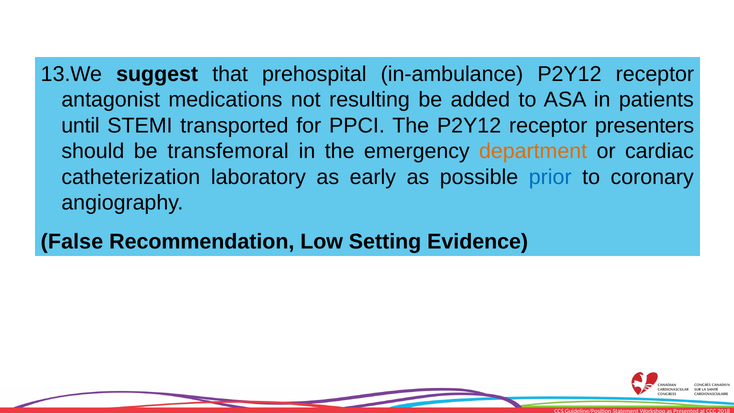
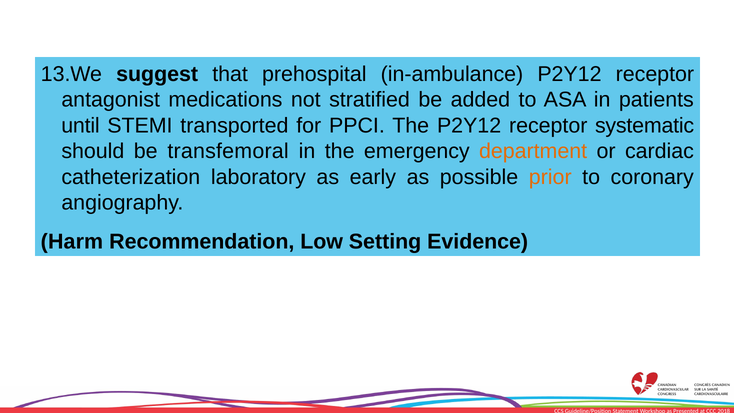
resulting: resulting -> stratified (370, 100)
presenters: presenters -> systematic (645, 126)
prior colour: blue -> orange (550, 177)
False: False -> Harm (72, 242)
